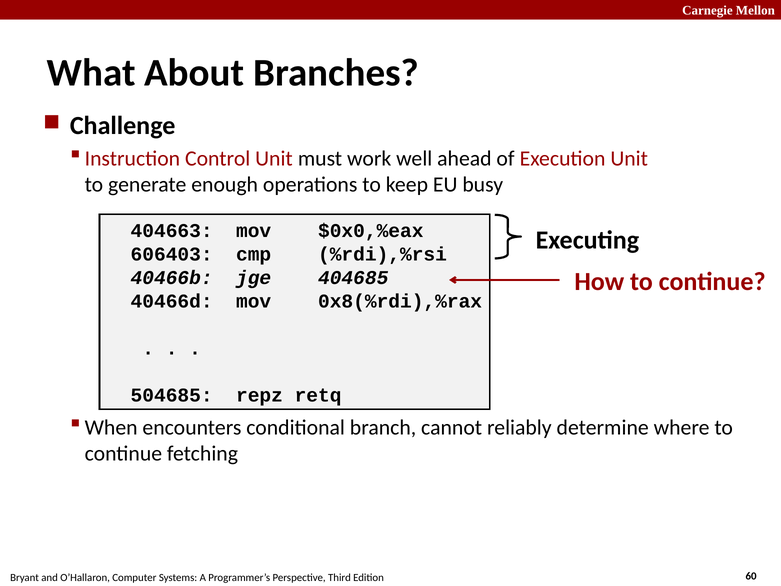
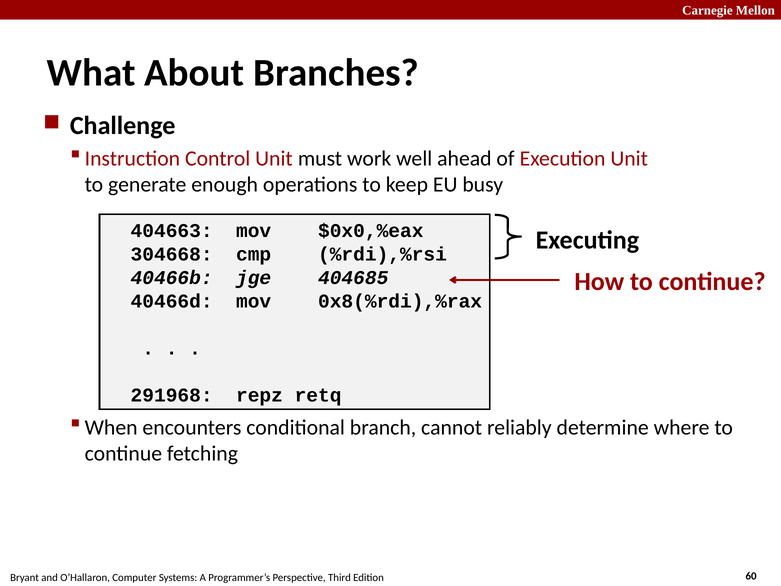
606403: 606403 -> 304668 (172, 254)
504685: 504685 -> 291968 (172, 395)
